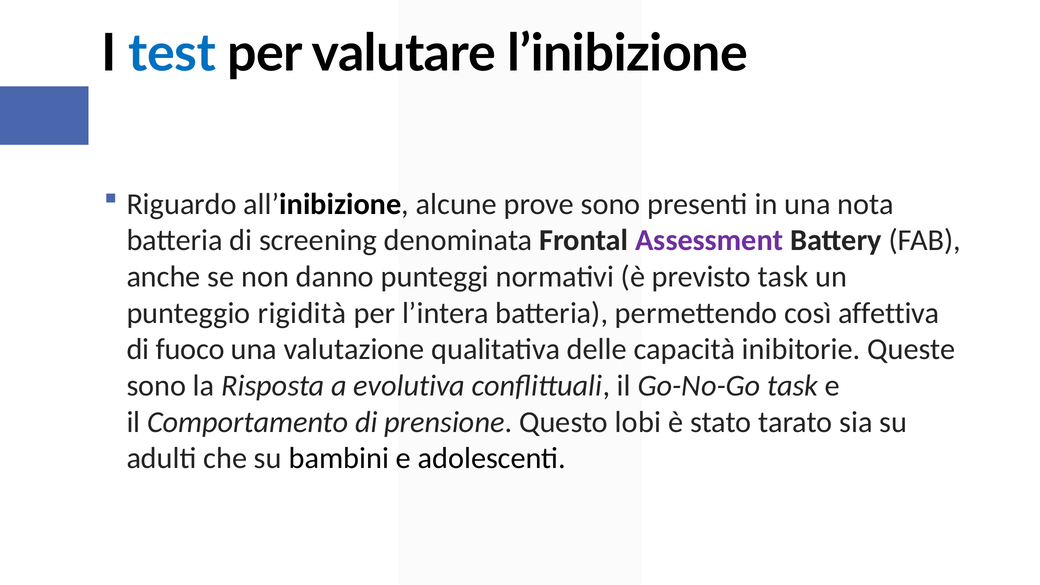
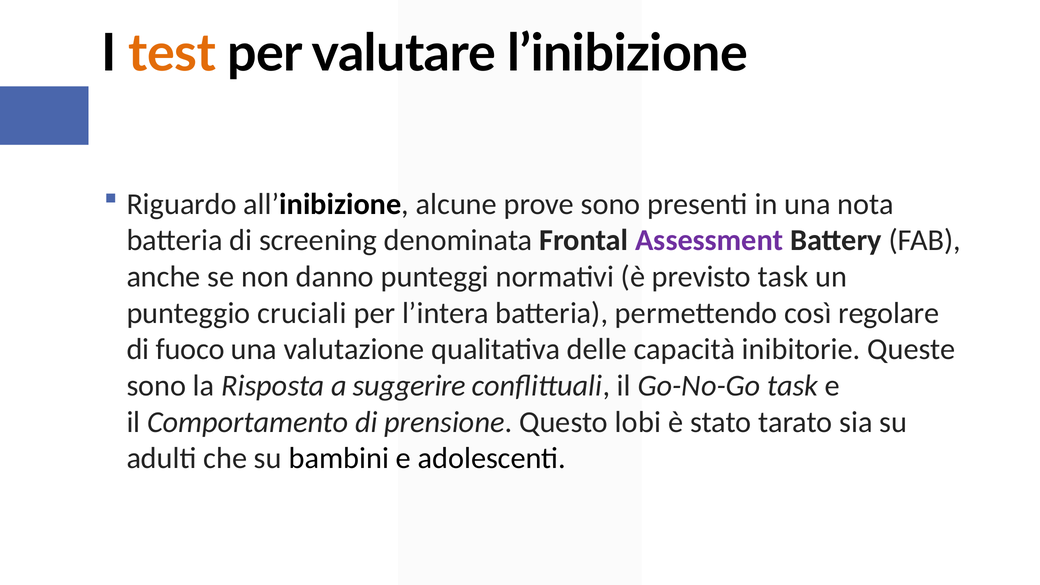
test colour: blue -> orange (172, 53)
rigidità: rigidità -> cruciali (302, 313)
affettiva: affettiva -> regolare (889, 313)
evolutiva: evolutiva -> suggerire (409, 386)
